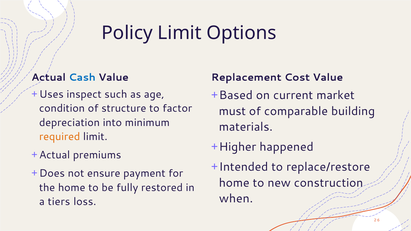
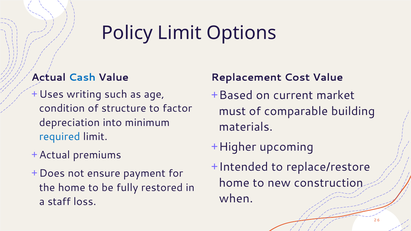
inspect: inspect -> writing (84, 94)
required colour: orange -> blue (60, 137)
happened: happened -> upcoming (287, 147)
tiers: tiers -> staff (59, 202)
